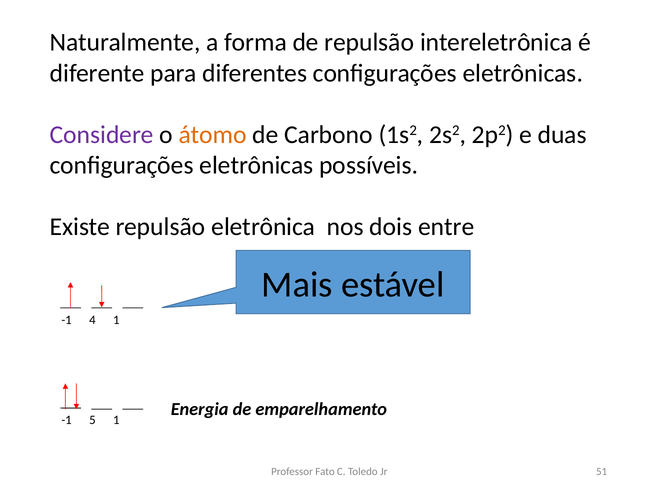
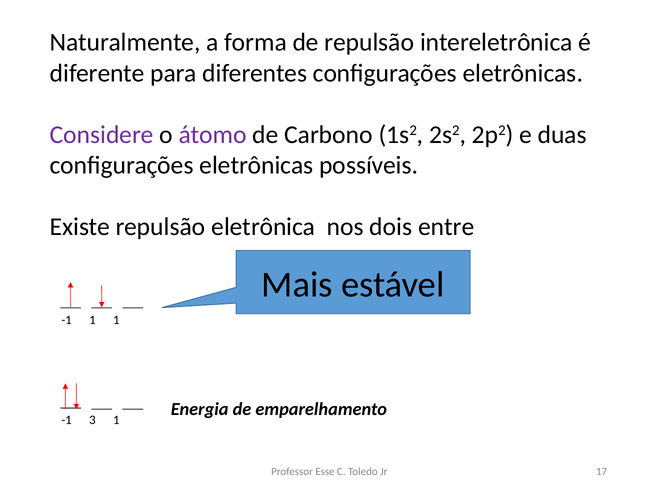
átomo colour: orange -> purple (213, 135)
-1 4: 4 -> 1 (92, 320)
5: 5 -> 3 (92, 420)
Fato: Fato -> Esse (325, 472)
51: 51 -> 17 (602, 472)
